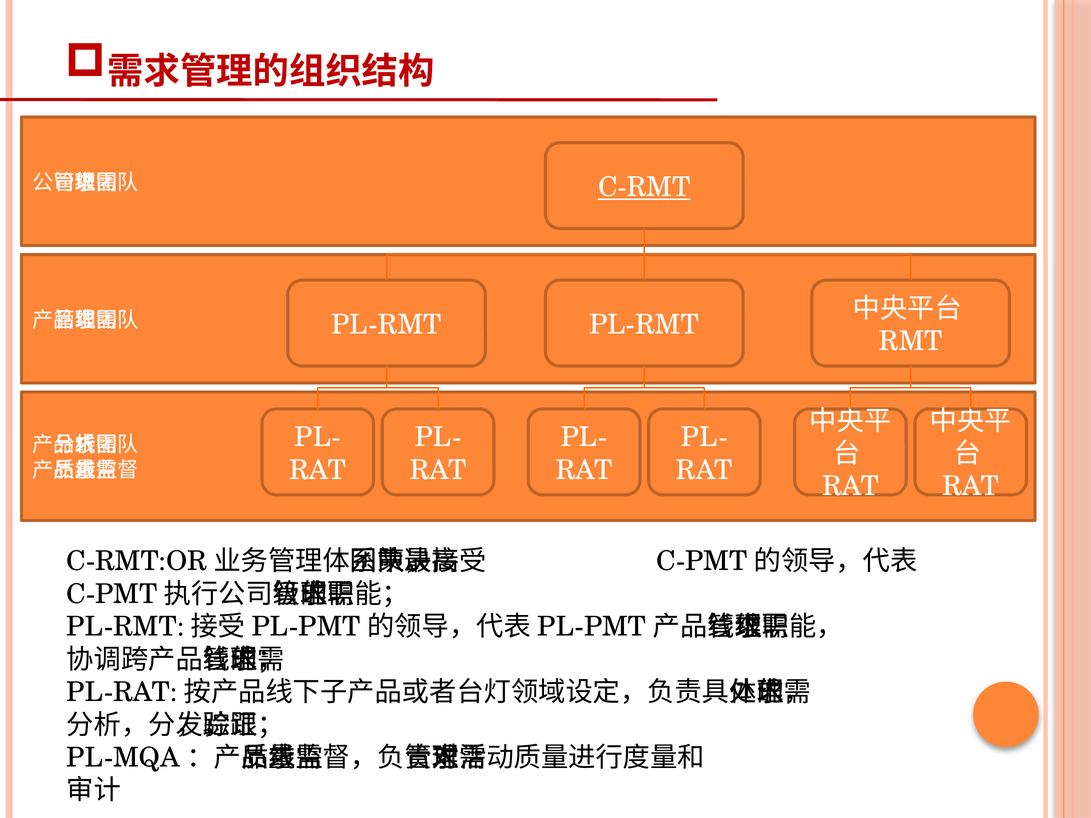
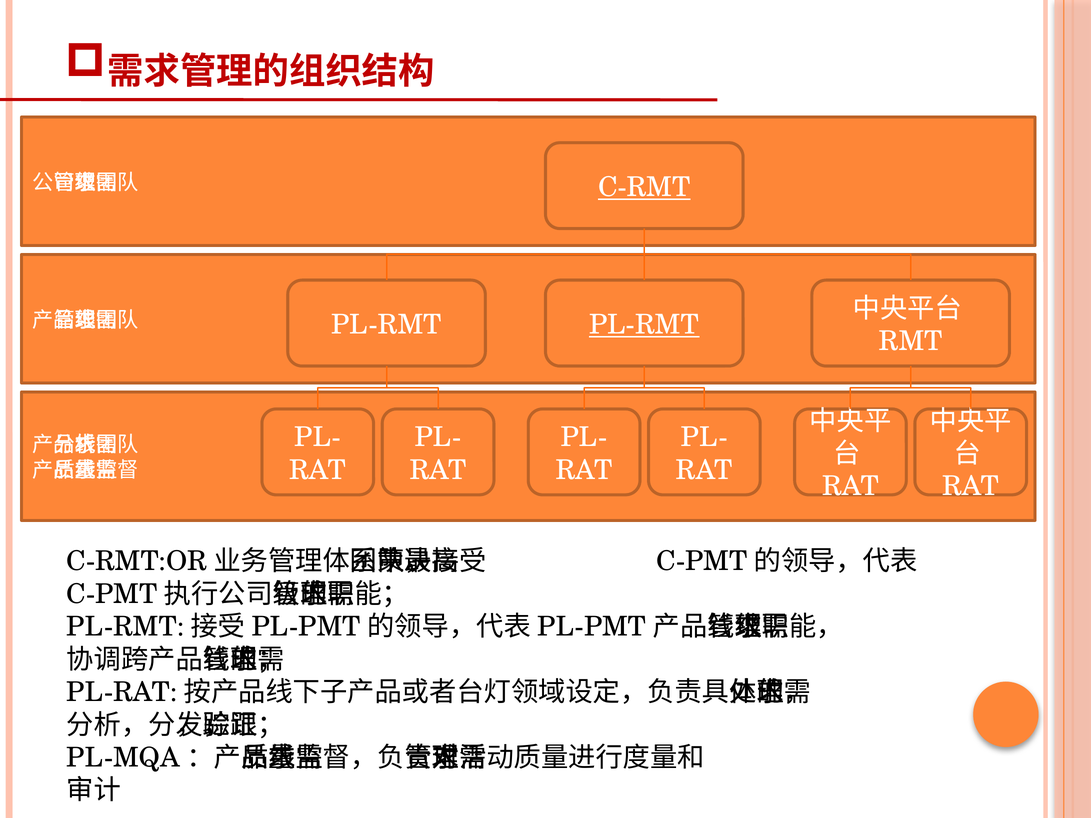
PL-RMT underline: none -> present (644, 325)
